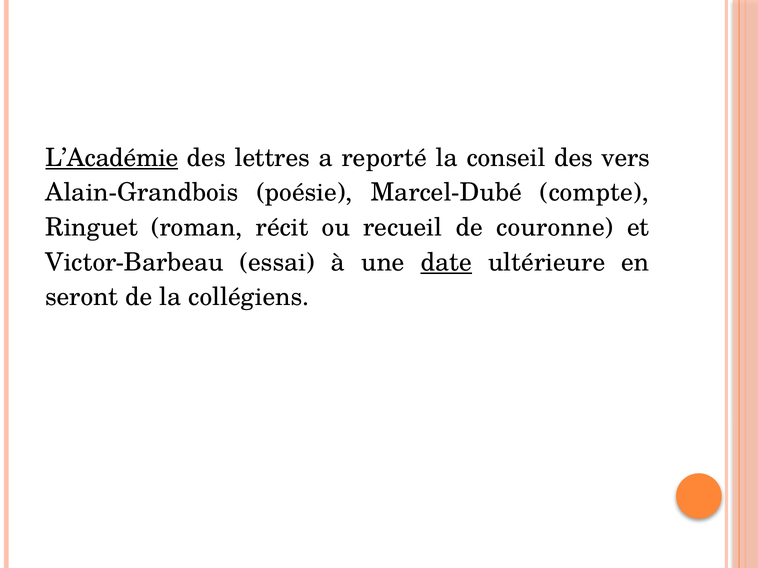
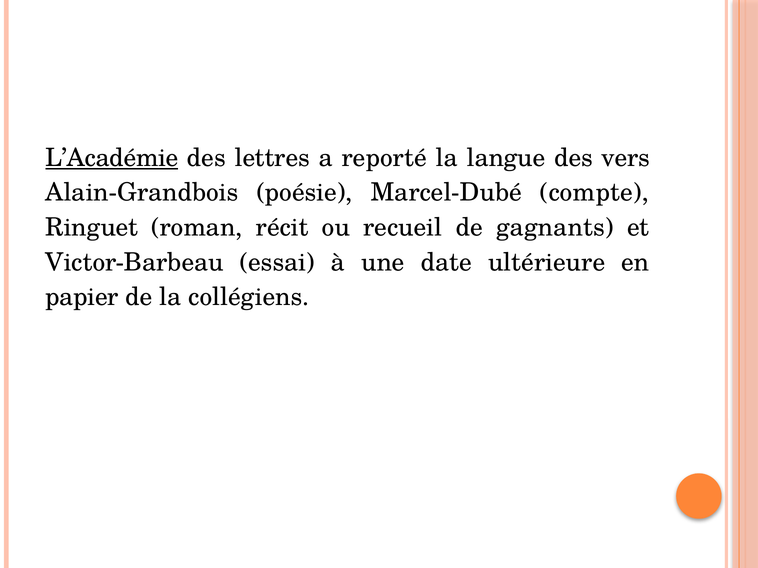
conseil: conseil -> langue (506, 158)
couronne: couronne -> gagnants (555, 228)
date underline: present -> none (446, 262)
seront: seront -> papier (82, 297)
